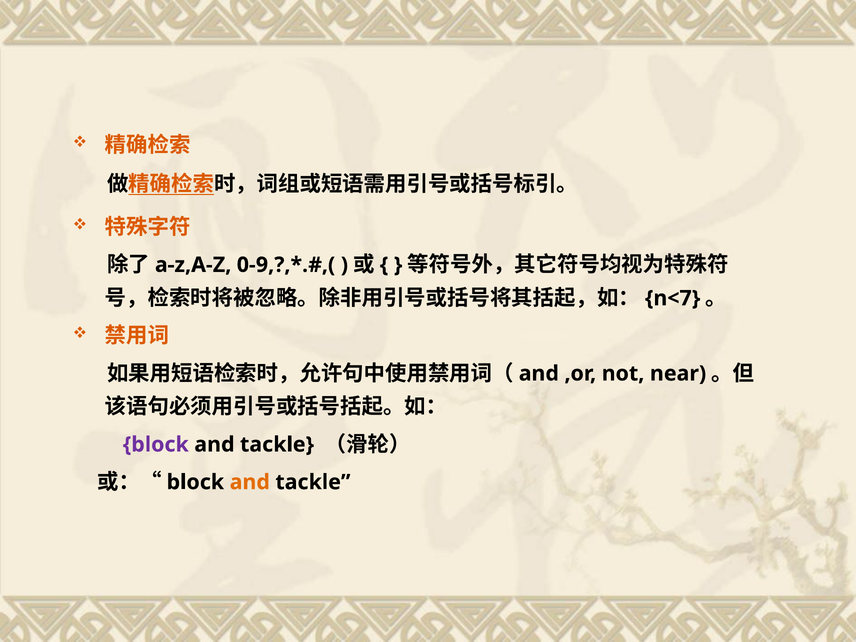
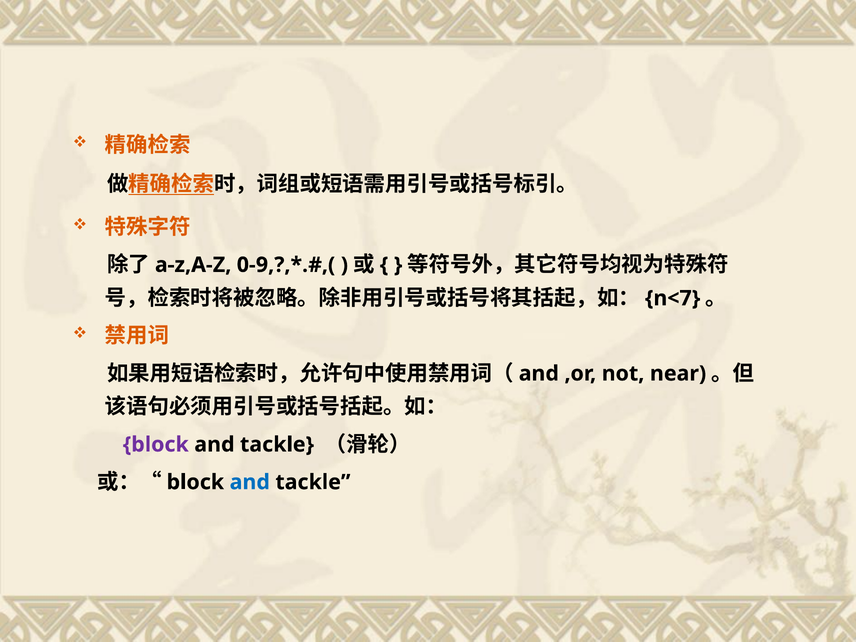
and colour: orange -> blue (250, 482)
